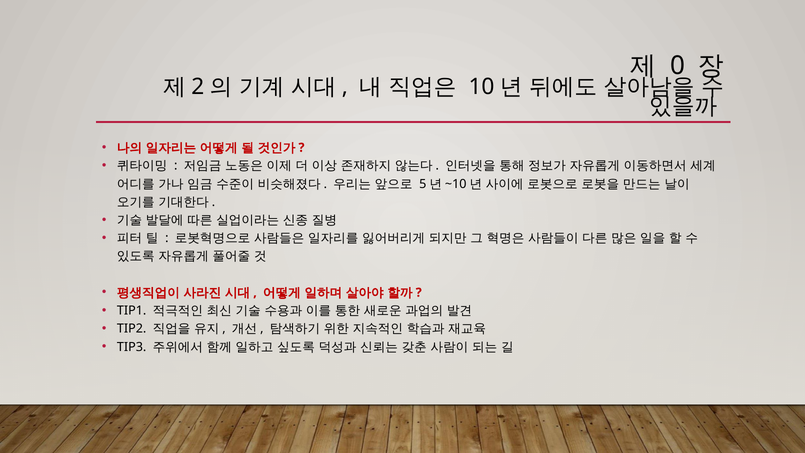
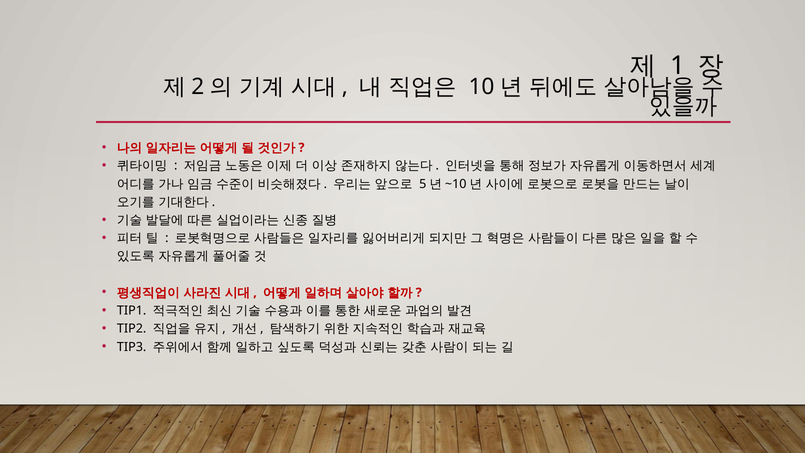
0: 0 -> 1 (678, 66)
